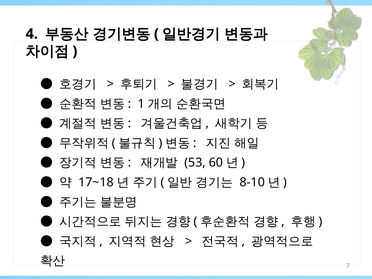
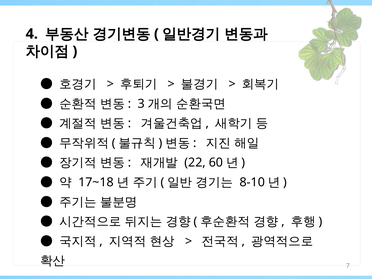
1: 1 -> 3 (141, 104)
53: 53 -> 22 (195, 163)
